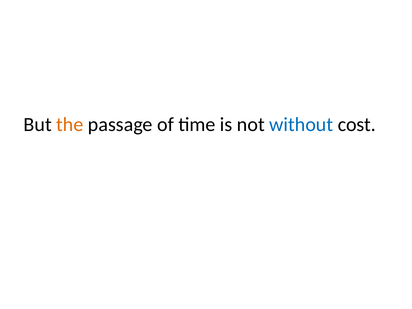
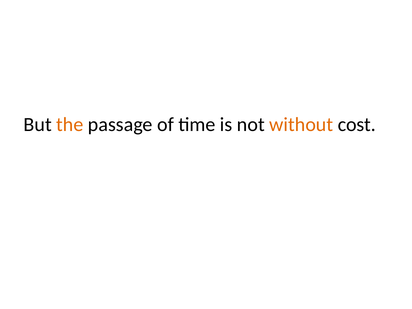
without colour: blue -> orange (301, 125)
